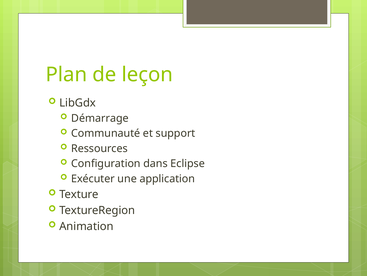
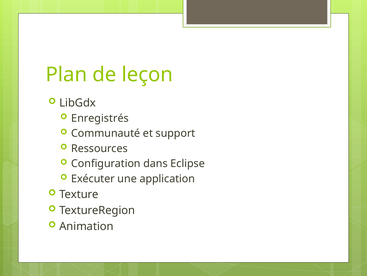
Démarrage: Démarrage -> Enregistrés (100, 118)
